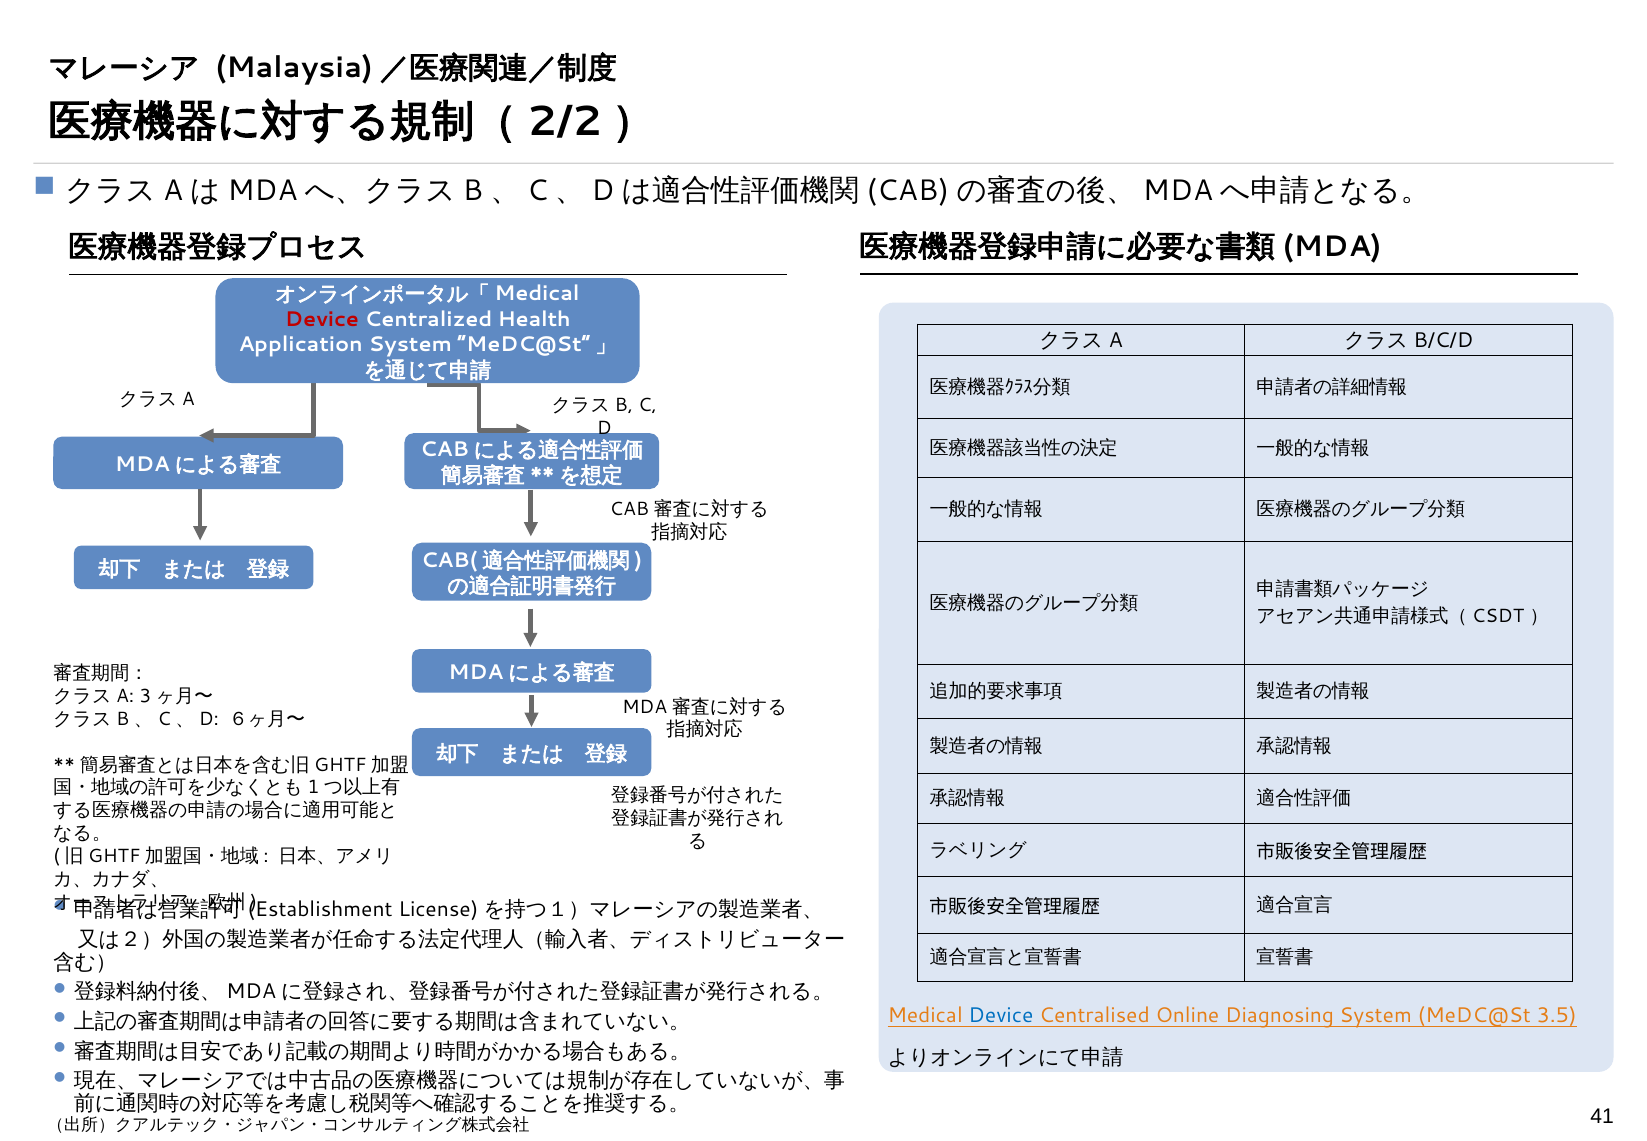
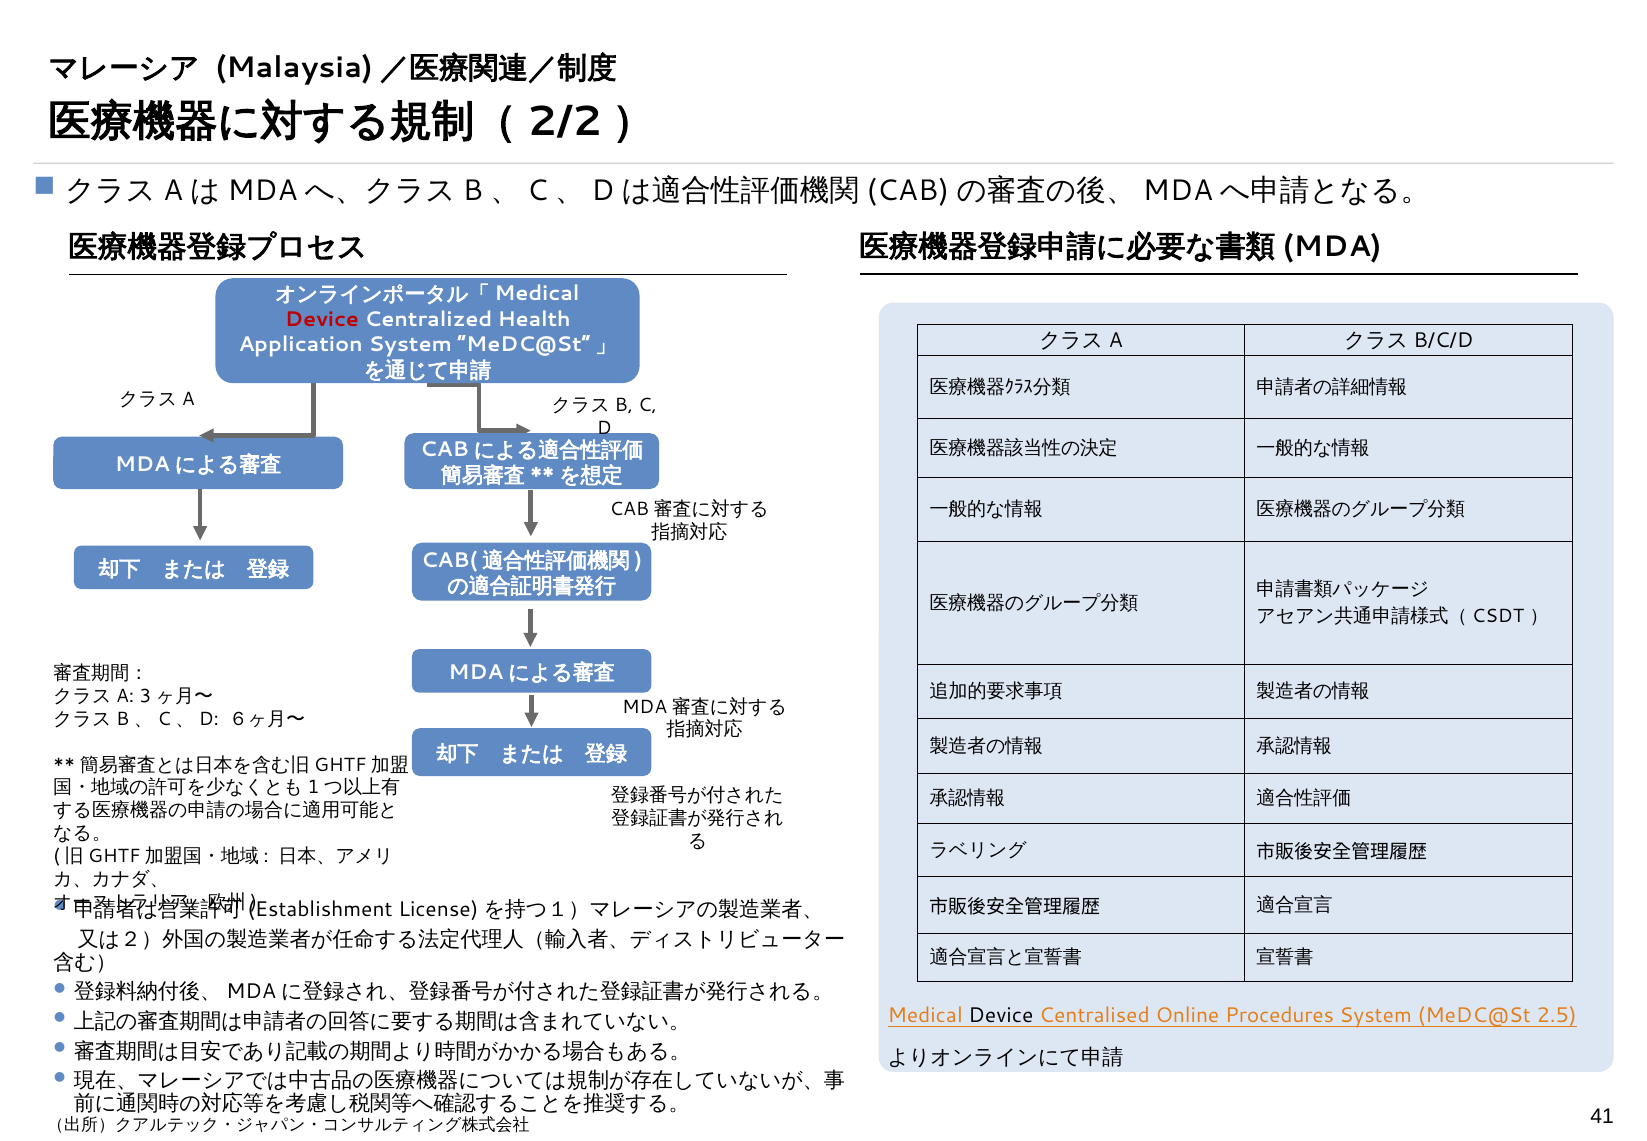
Device colour: blue -> black (1001, 1015)
Diagnosing: Diagnosing -> Procedures (1280, 1015)
3.5: 3.5 -> 2.5 (1557, 1015)
